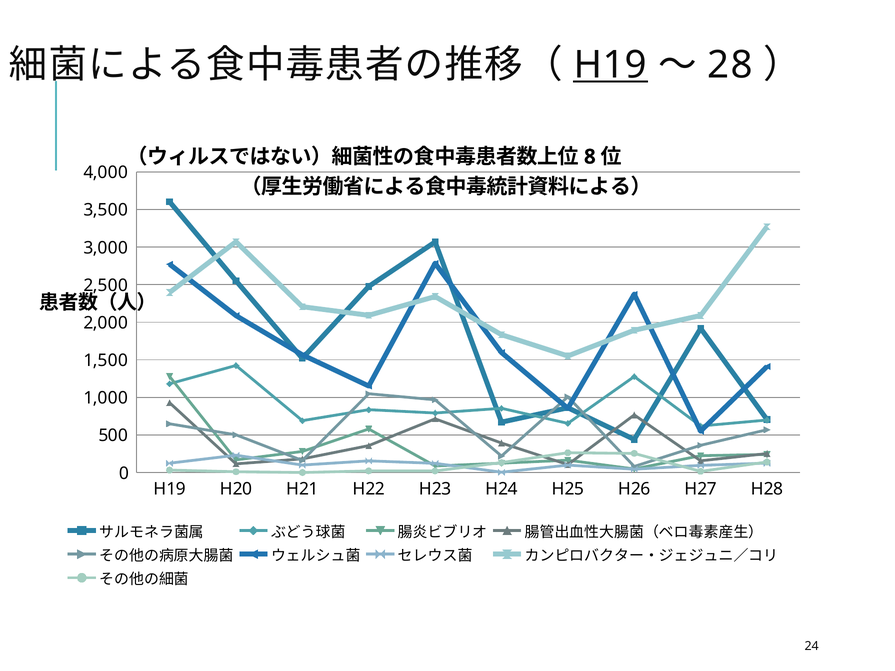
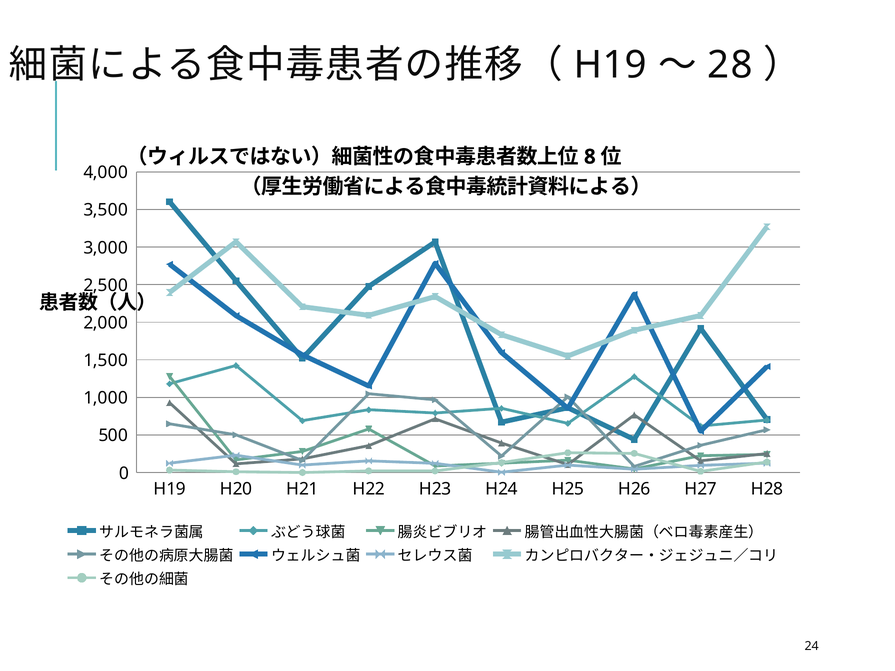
H19 underline: present -> none (610, 65)
